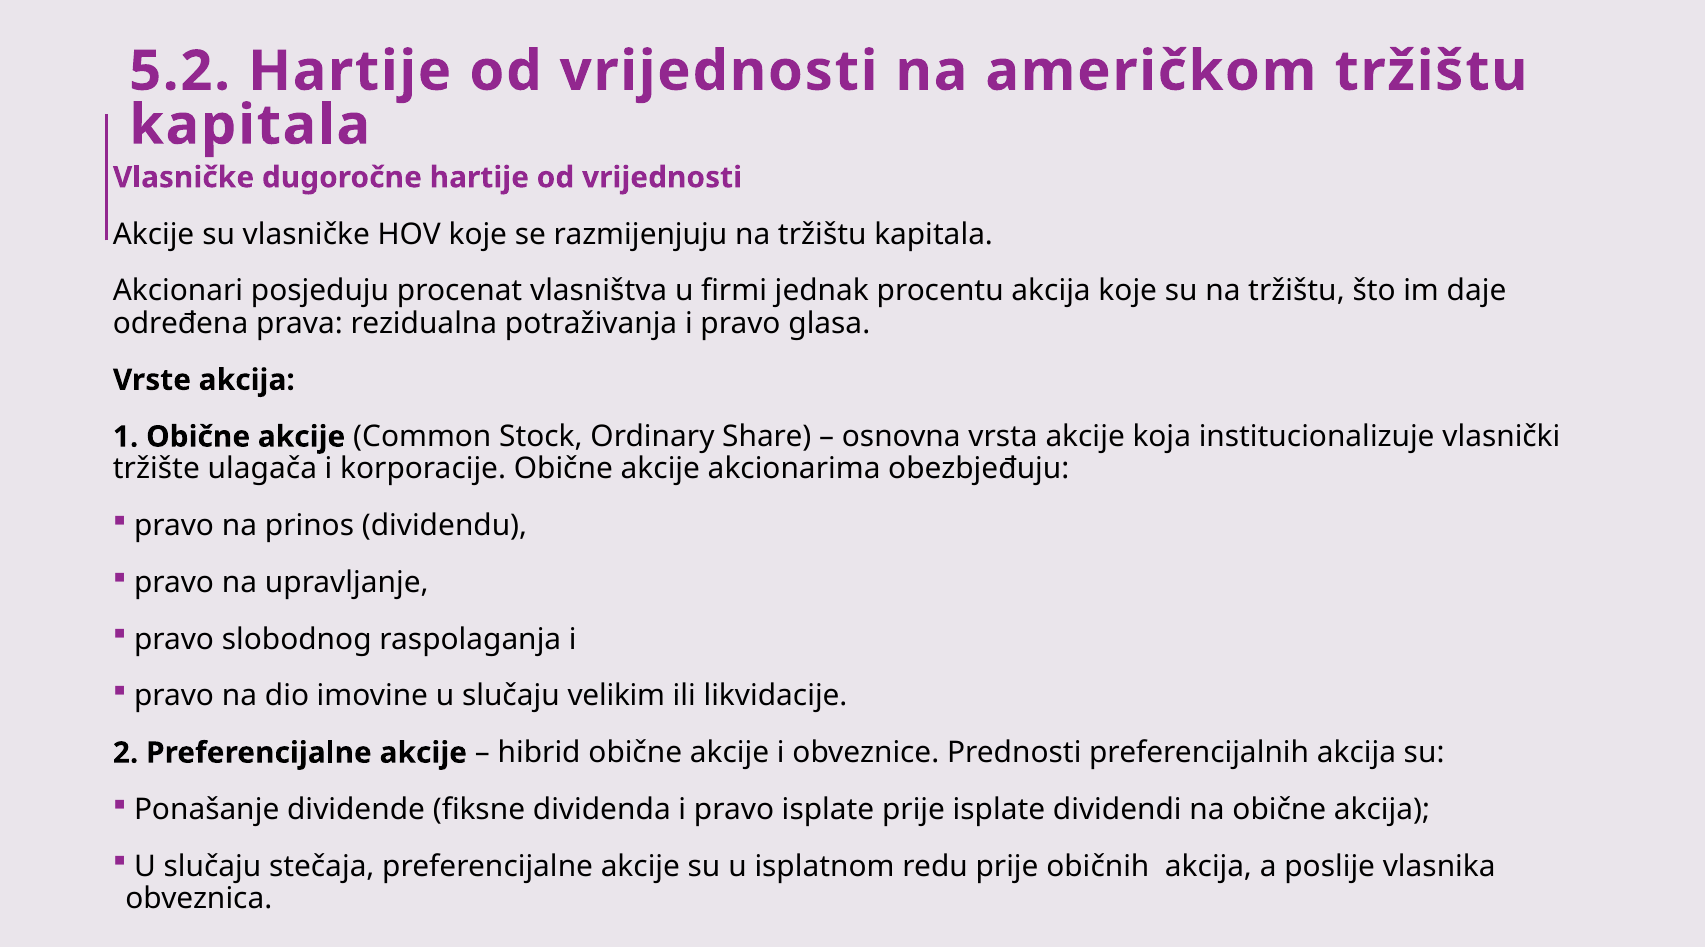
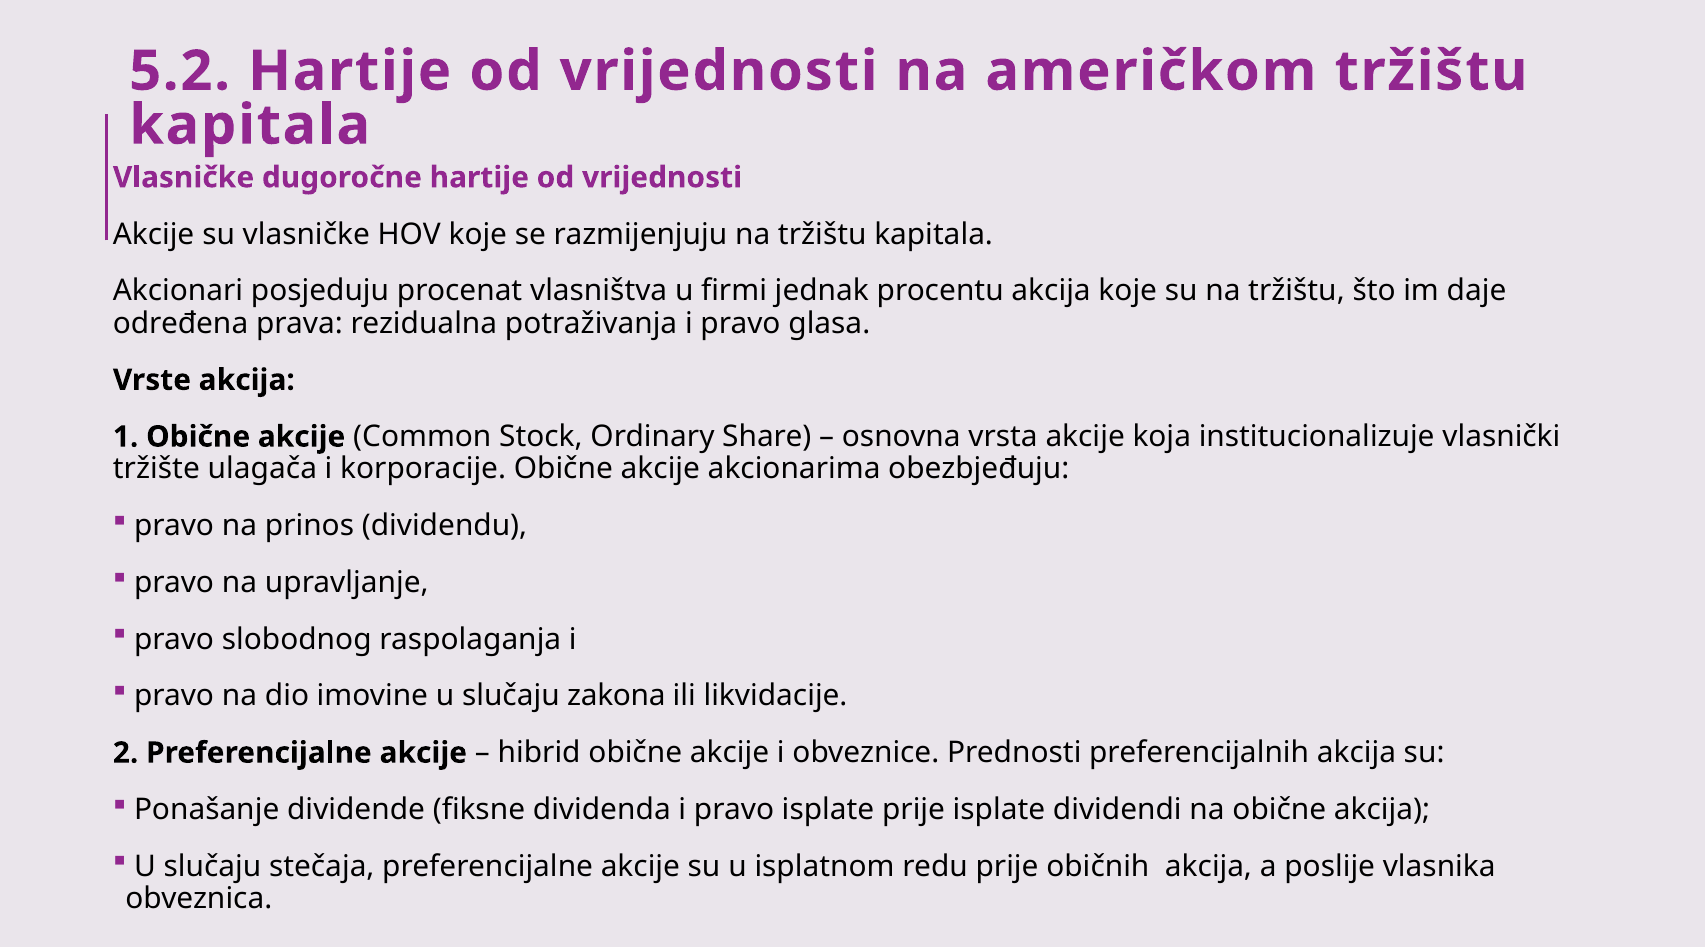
velikim: velikim -> zakona (616, 696)
